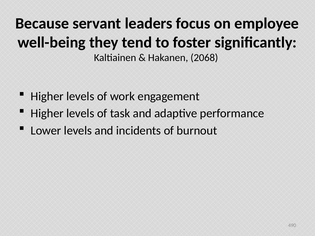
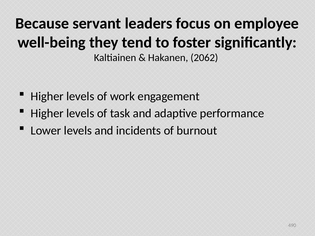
2068: 2068 -> 2062 (204, 58)
